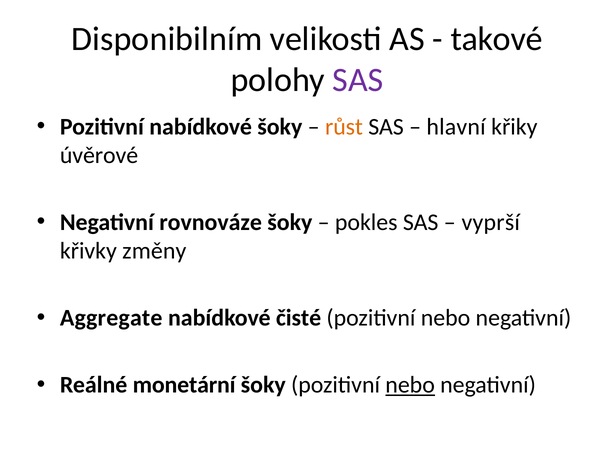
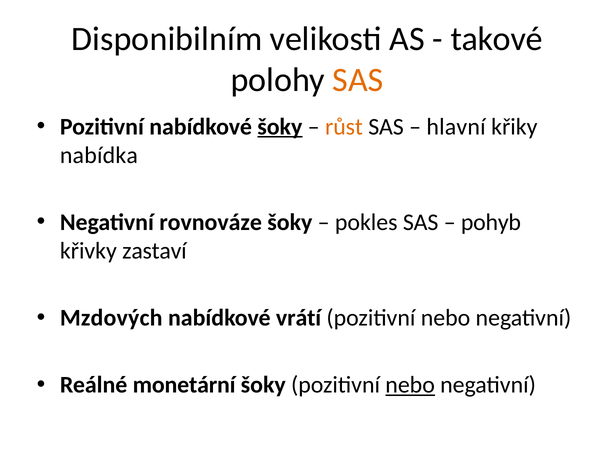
SAS colour: purple -> orange (358, 80)
šoky underline: none -> present (280, 127)
úvěrové: úvěrové -> nabídka (99, 155)
vyprší: vyprší -> pohyb (491, 222)
změny: změny -> zastaví (154, 251)
Aggregate: Aggregate -> Mzdových (111, 318)
čisté: čisté -> vrátí (299, 318)
